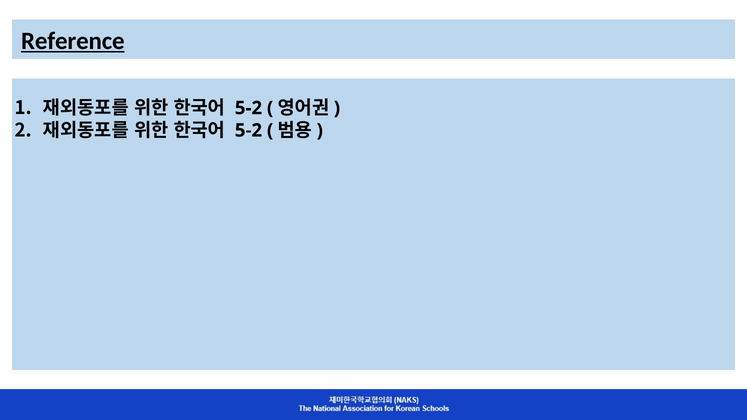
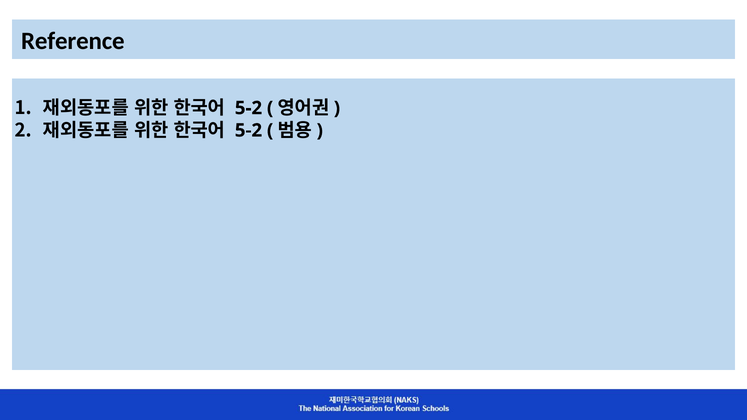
Reference underline: present -> none (73, 41)
